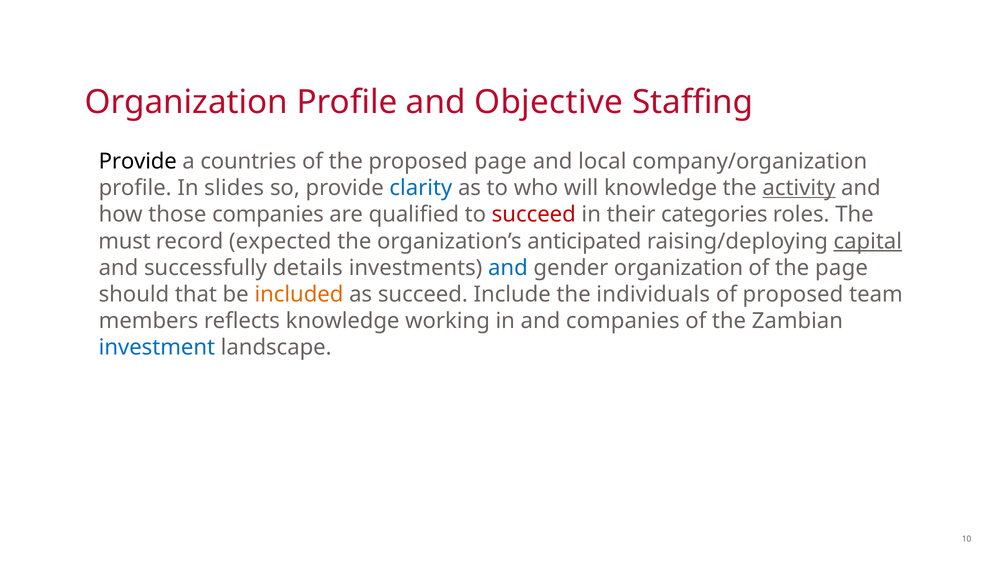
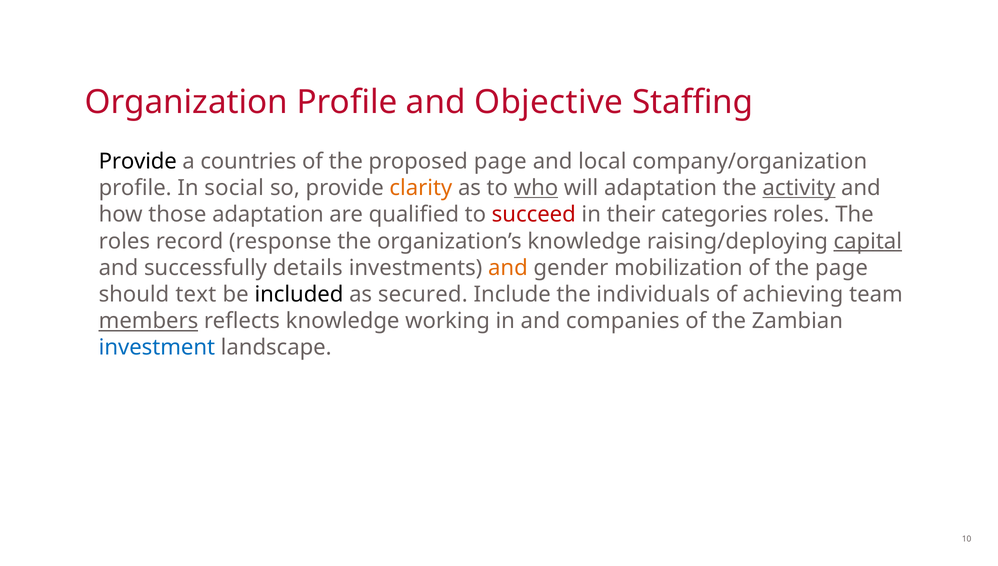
slides: slides -> social (234, 188)
clarity colour: blue -> orange (421, 188)
who underline: none -> present (536, 188)
will knowledge: knowledge -> adaptation (661, 188)
those companies: companies -> adaptation (268, 215)
must: must -> roles (124, 241)
expected: expected -> response (280, 241)
organization’s anticipated: anticipated -> knowledge (584, 241)
and colour: blue -> orange (508, 268)
gender organization: organization -> mobilization (678, 268)
that: that -> text (196, 294)
included colour: orange -> black (299, 294)
as succeed: succeed -> secured (423, 294)
of proposed: proposed -> achieving (793, 294)
members underline: none -> present (148, 321)
